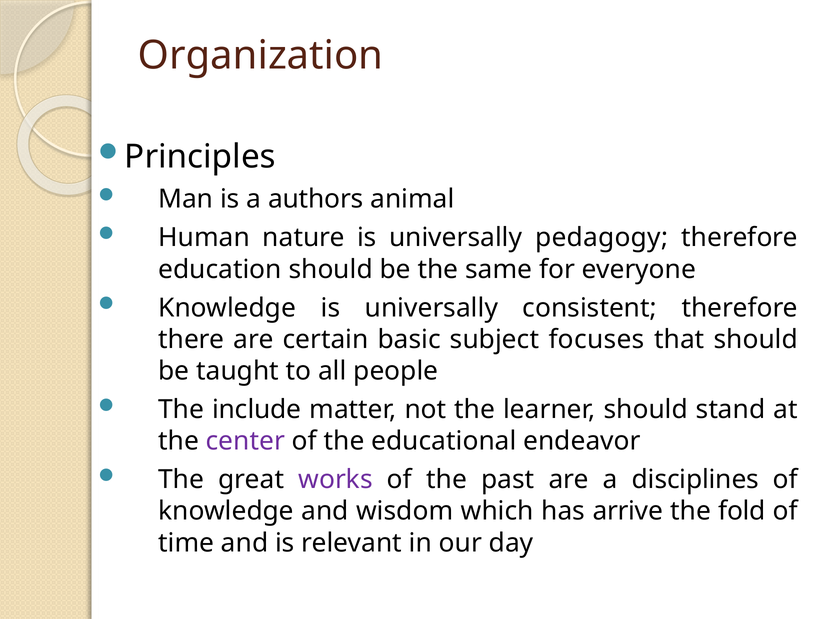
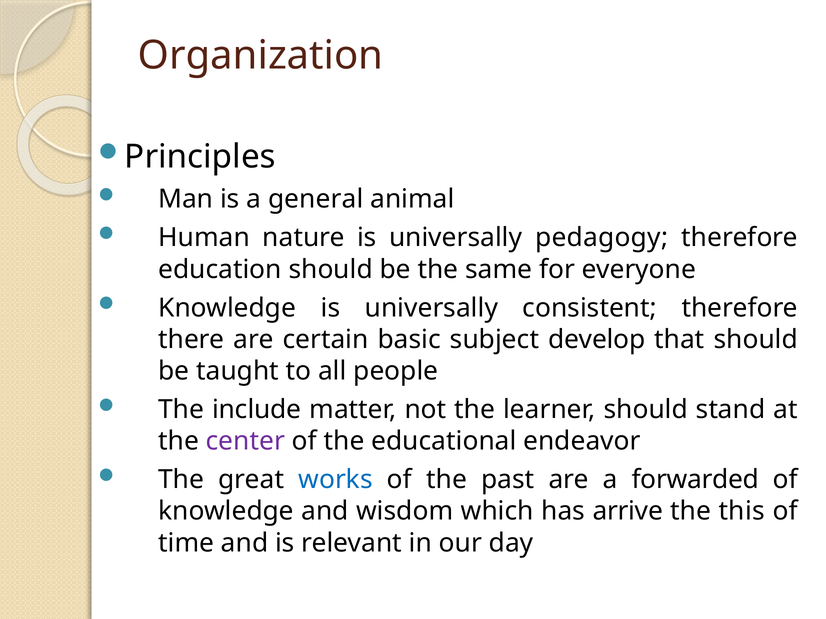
authors: authors -> general (316, 199)
focuses: focuses -> develop (597, 340)
works colour: purple -> blue (336, 480)
disciplines: disciplines -> forwarded (695, 480)
fold: fold -> this (742, 512)
